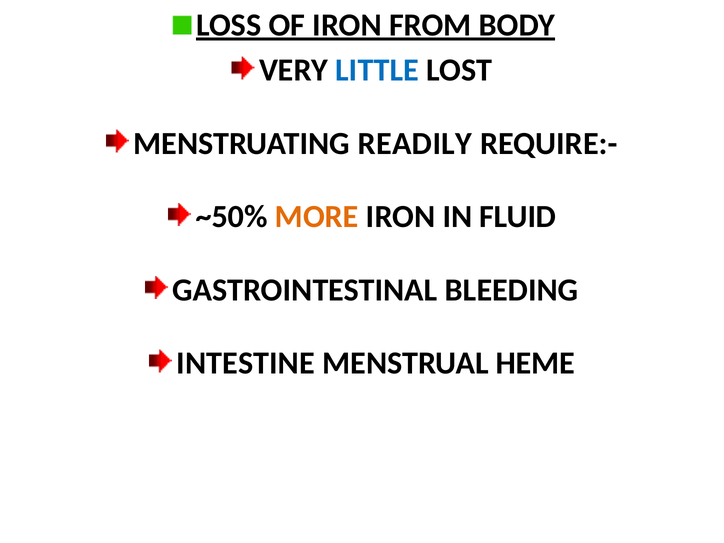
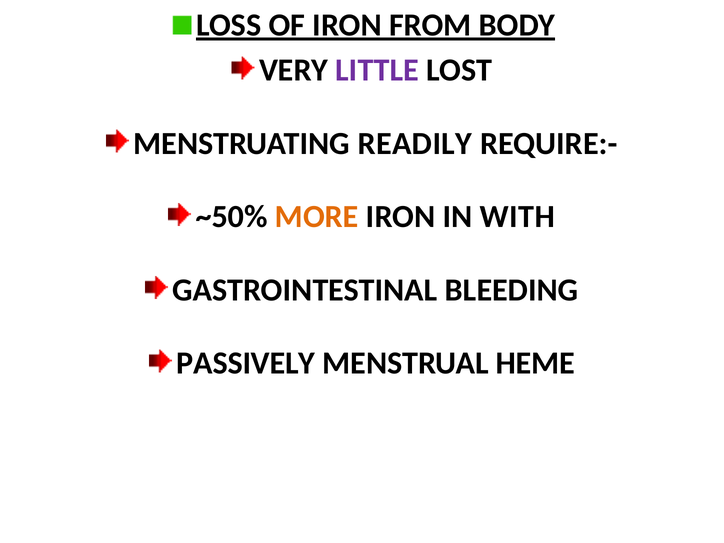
LITTLE colour: blue -> purple (377, 70)
FLUID: FLUID -> WITH (517, 217)
INTESTINE: INTESTINE -> PASSIVELY (246, 363)
